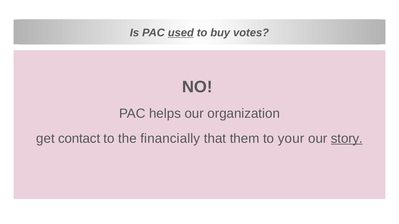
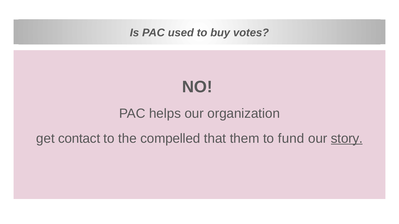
used underline: present -> none (181, 33)
financially: financially -> compelled (170, 139)
your: your -> fund (291, 139)
